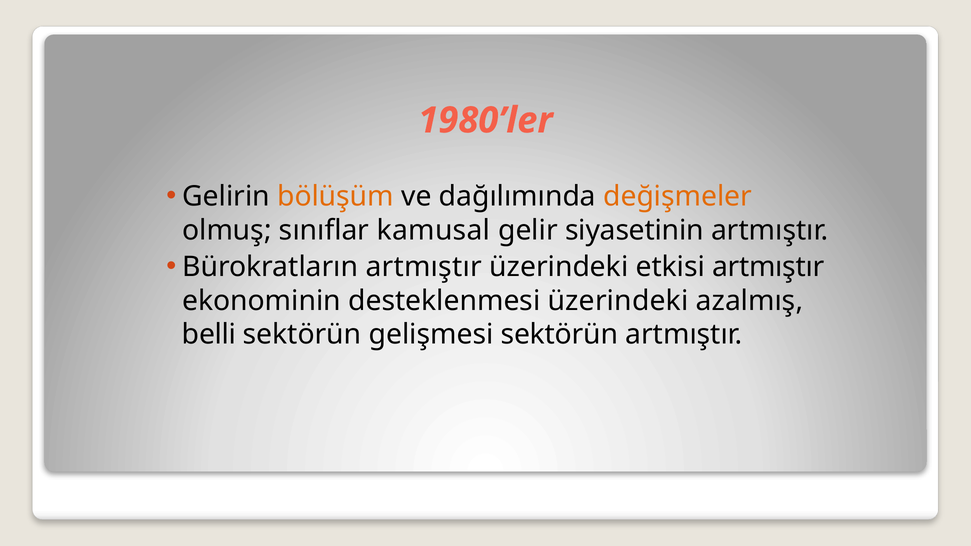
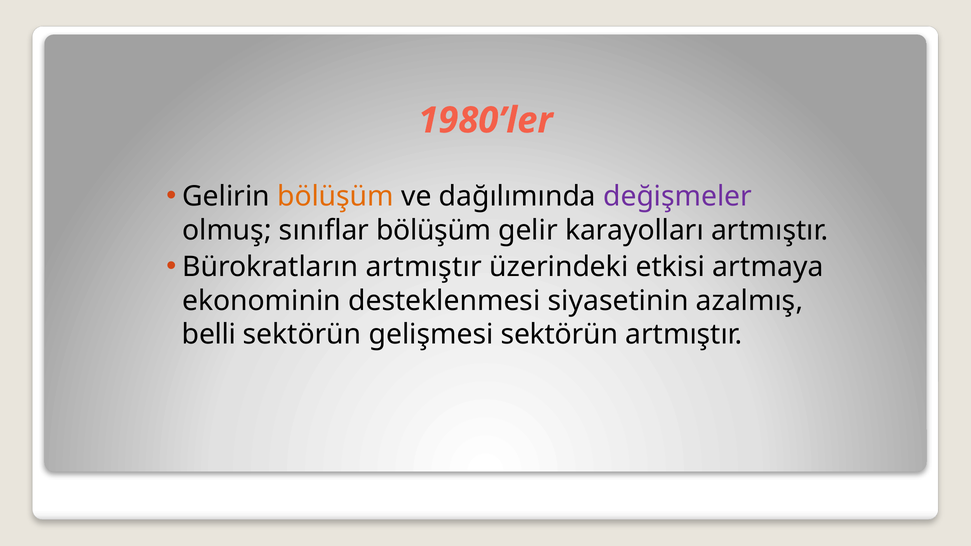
değişmeler colour: orange -> purple (678, 197)
sınıflar kamusal: kamusal -> bölüşüm (434, 230)
siyasetinin: siyasetinin -> karayolları (634, 230)
etkisi artmıştır: artmıştır -> artmaya (768, 267)
desteklenmesi üzerindeki: üzerindeki -> siyasetinin (618, 301)
